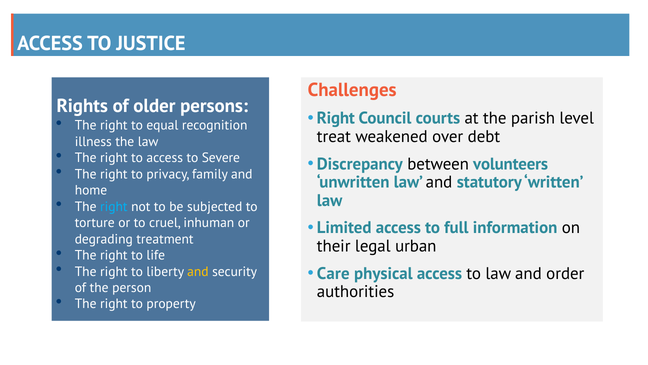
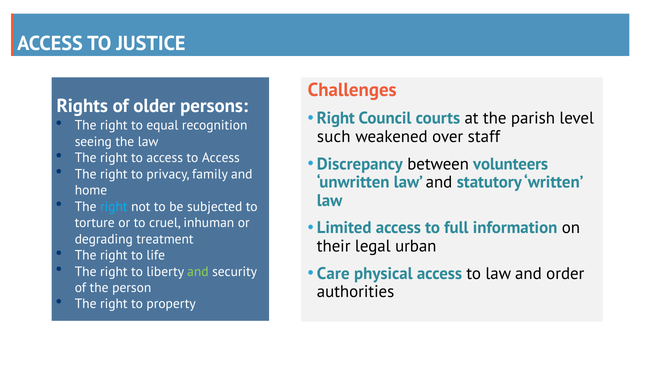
treat: treat -> such (334, 136)
debt: debt -> staff (484, 136)
illness: illness -> seeing (93, 142)
access to Severe: Severe -> Access (221, 158)
and colour: yellow -> light green (198, 271)
